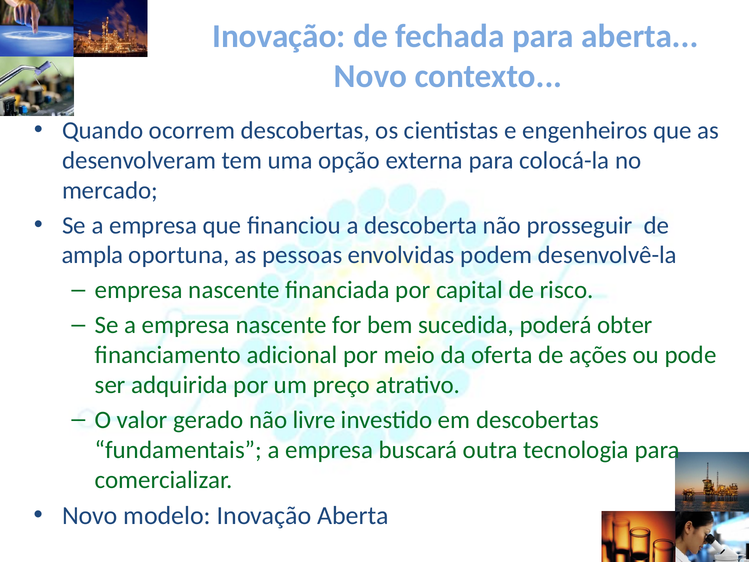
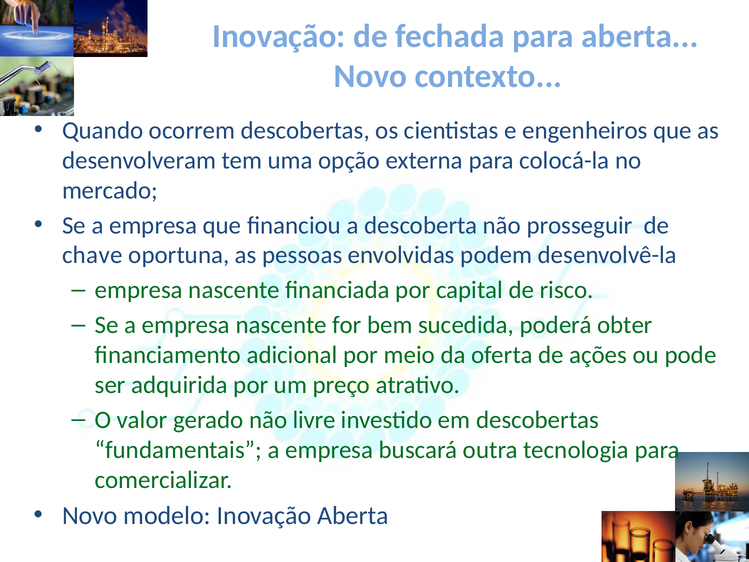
ampla: ampla -> chave (92, 255)
